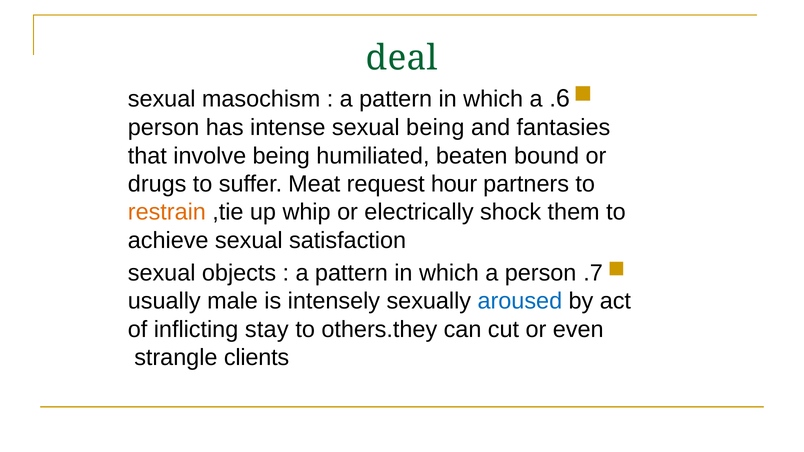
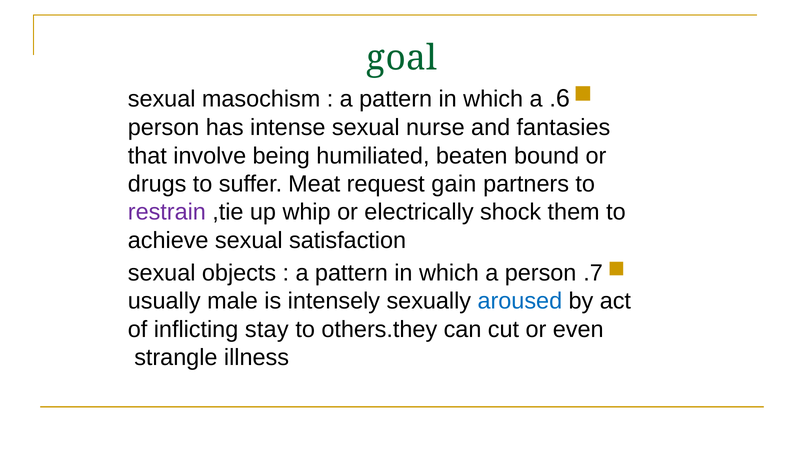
deal: deal -> goal (402, 58)
sexual being: being -> nurse (435, 128)
hour: hour -> gain (454, 184)
restrain colour: orange -> purple (167, 212)
clients: clients -> illness (256, 358)
